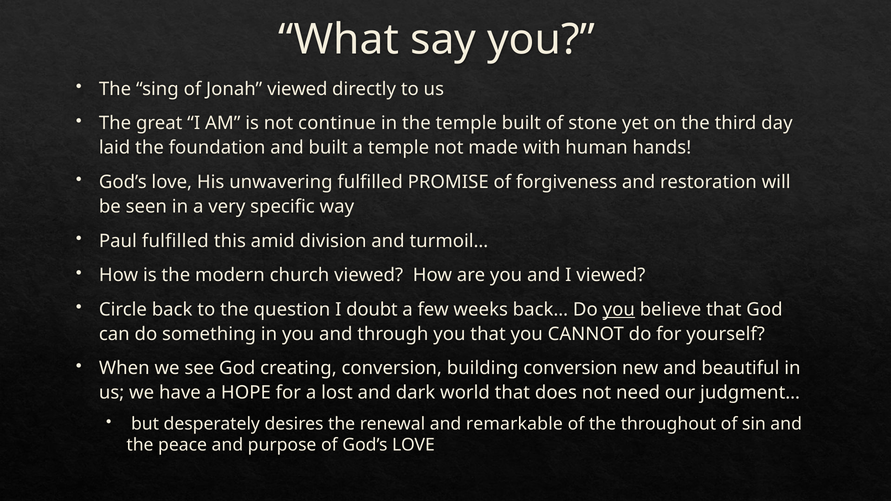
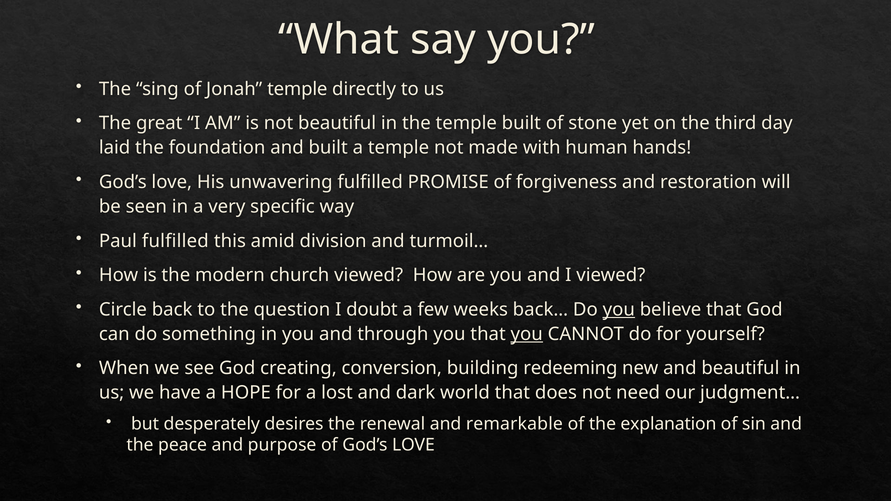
Jonah viewed: viewed -> temple (297, 89)
not continue: continue -> beautiful (337, 123)
you underline: none -> present (527, 334)
building conversion: conversion -> redeeming (570, 368)
throughout: throughout -> explanation (668, 424)
